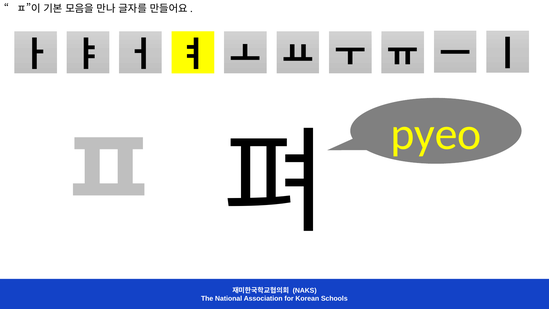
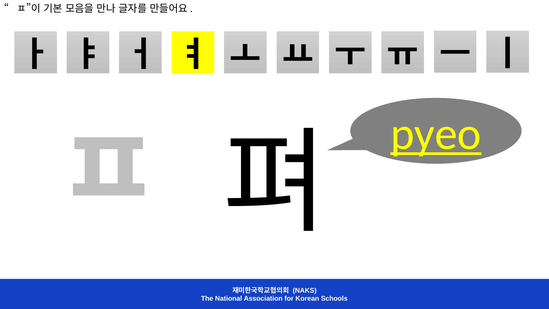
pyeo underline: none -> present (436, 134)
